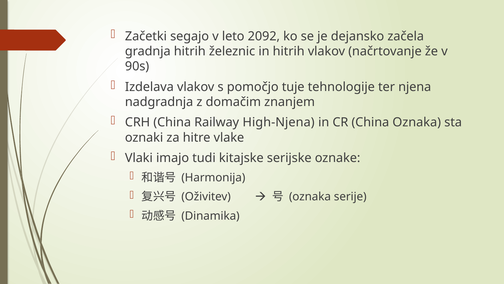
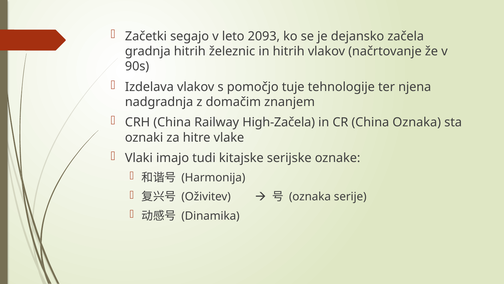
2092: 2092 -> 2093 (264, 36)
High-Njena: High-Njena -> High-Začela (279, 122)
